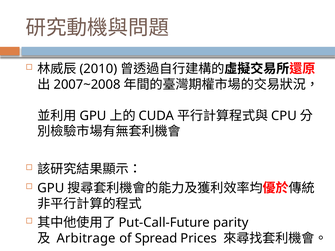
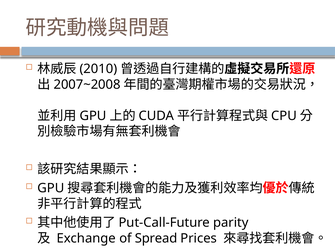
Arbitrage: Arbitrage -> Exchange (86, 238)
